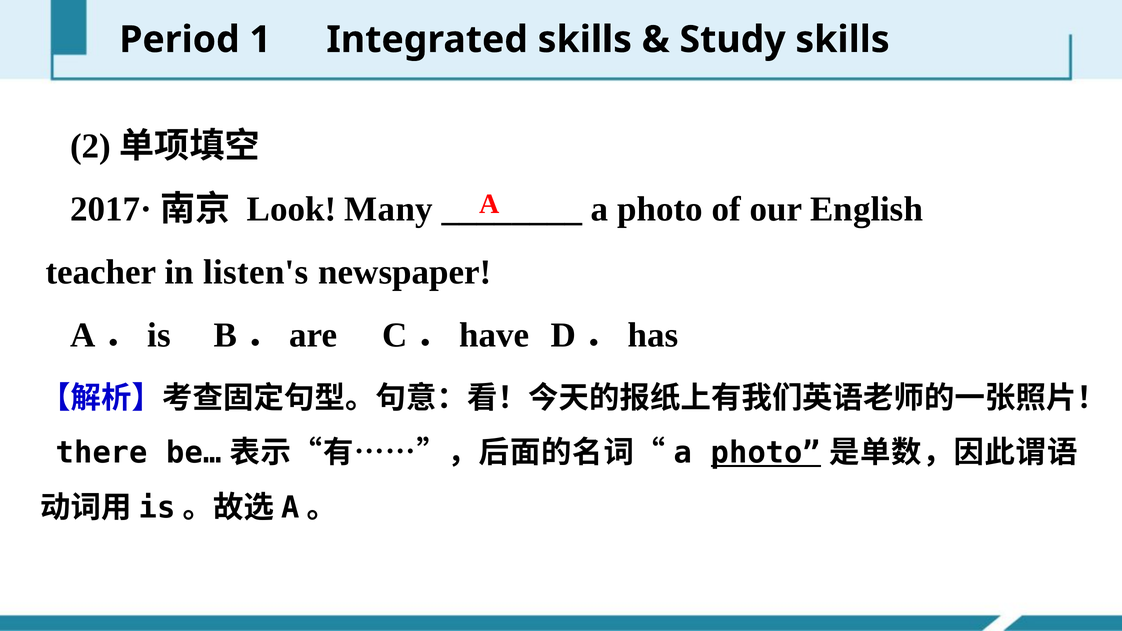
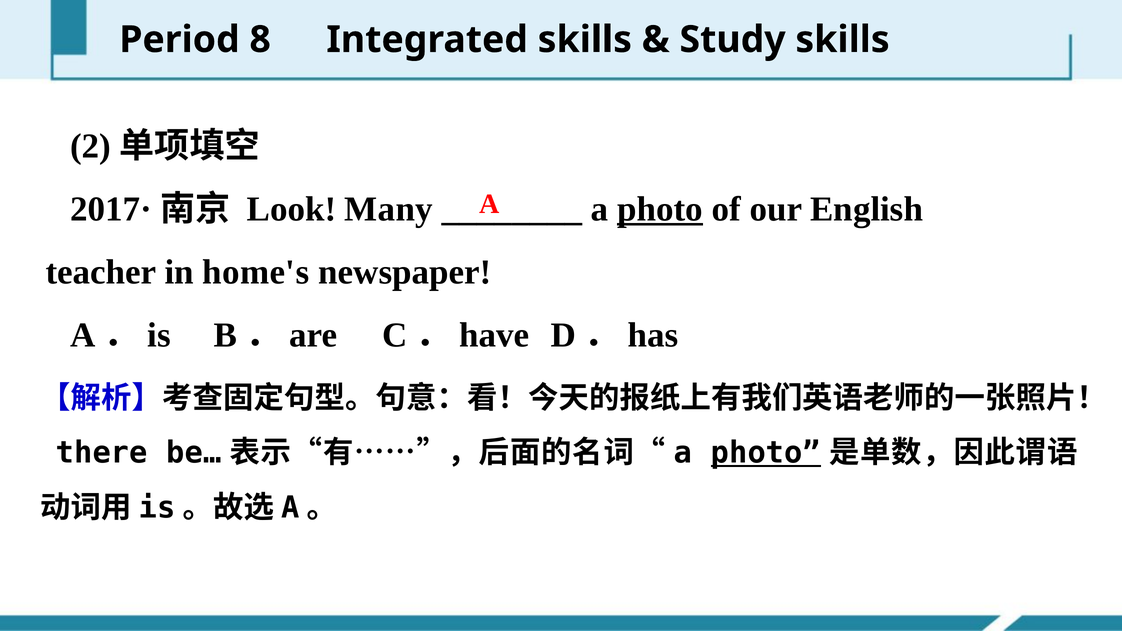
1: 1 -> 8 (260, 40)
photo underline: none -> present (660, 209)
listen's: listen's -> home's (256, 272)
